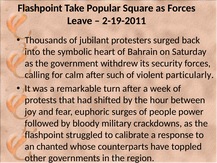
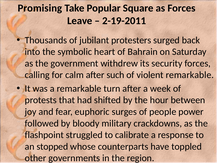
Flashpoint: Flashpoint -> Promising (40, 8)
violent particularly: particularly -> remarkable (190, 75)
chanted: chanted -> stopped (52, 146)
